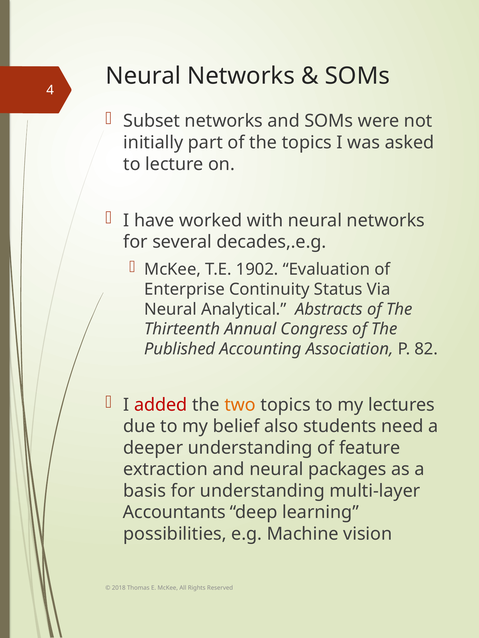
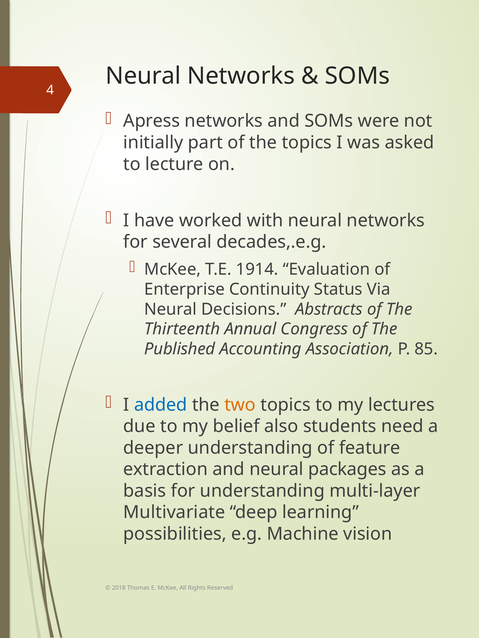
Subset: Subset -> Apress (152, 121)
1902: 1902 -> 1914 (257, 270)
Analytical: Analytical -> Decisions (244, 310)
82: 82 -> 85 (426, 349)
added colour: red -> blue (161, 405)
Accountants: Accountants -> Multivariate (174, 513)
